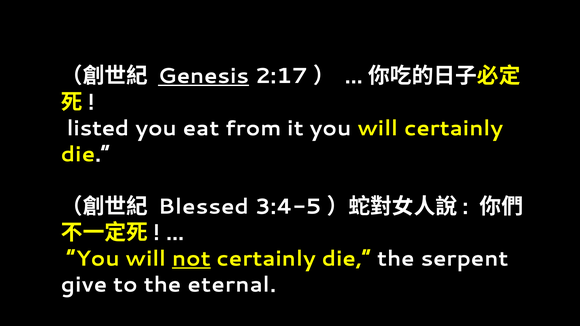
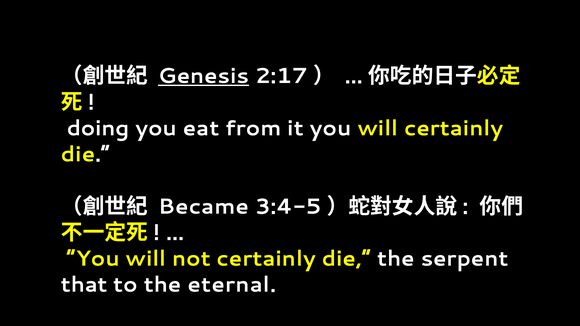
listed: listed -> doing (98, 128)
Blessed: Blessed -> Became (204, 207)
not underline: present -> none (191, 259)
give: give -> that (84, 285)
